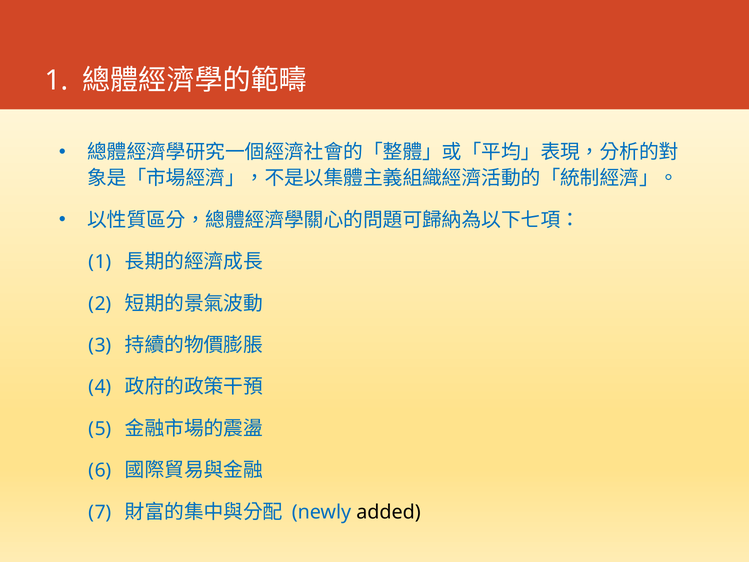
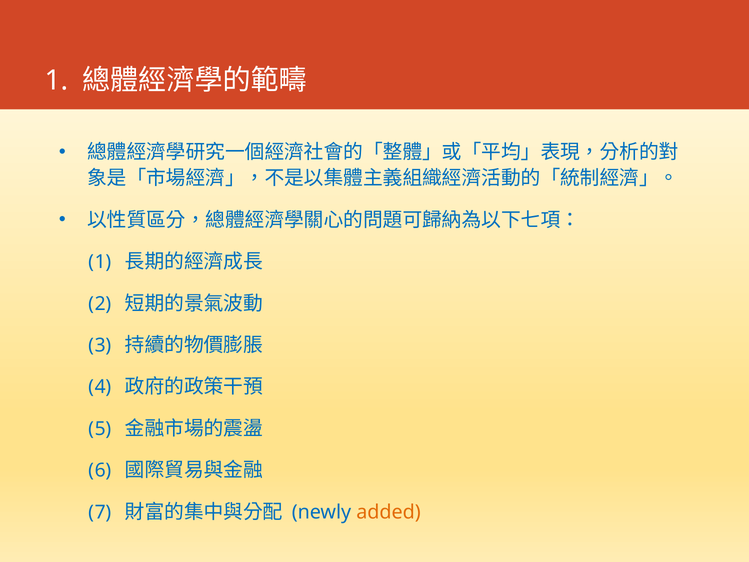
added colour: black -> orange (388, 512)
